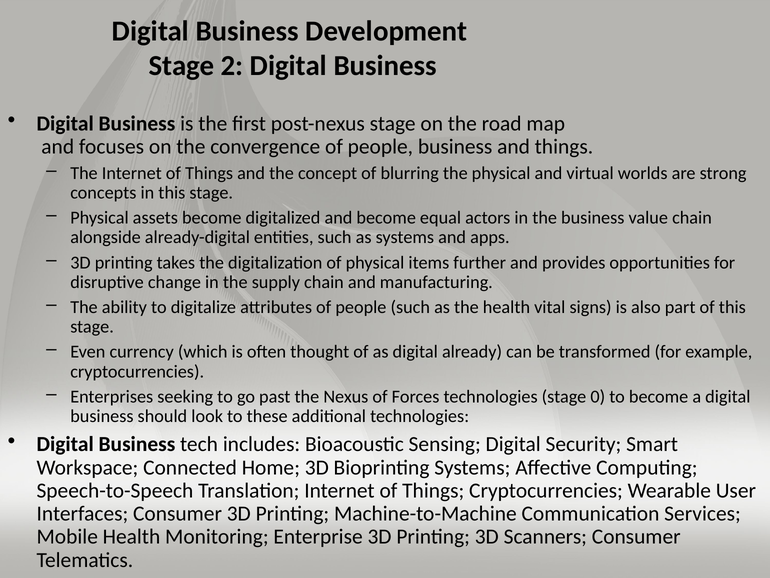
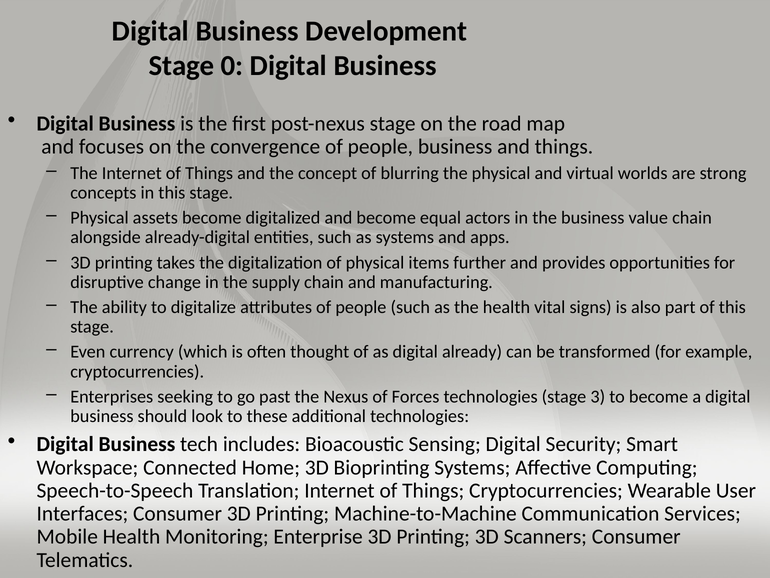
2: 2 -> 0 (232, 66)
0: 0 -> 3 (598, 396)
